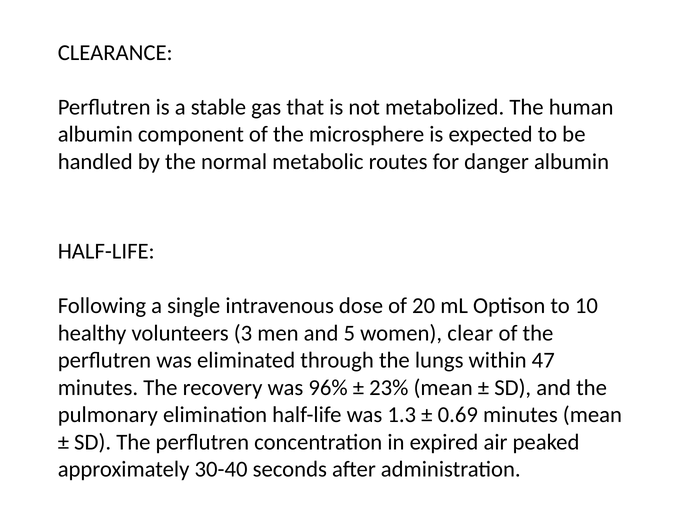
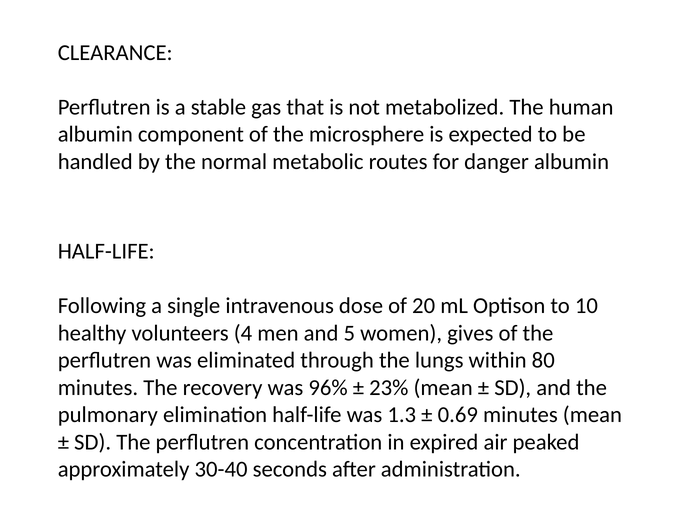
3: 3 -> 4 (243, 333)
clear: clear -> gives (470, 333)
47: 47 -> 80 (543, 360)
